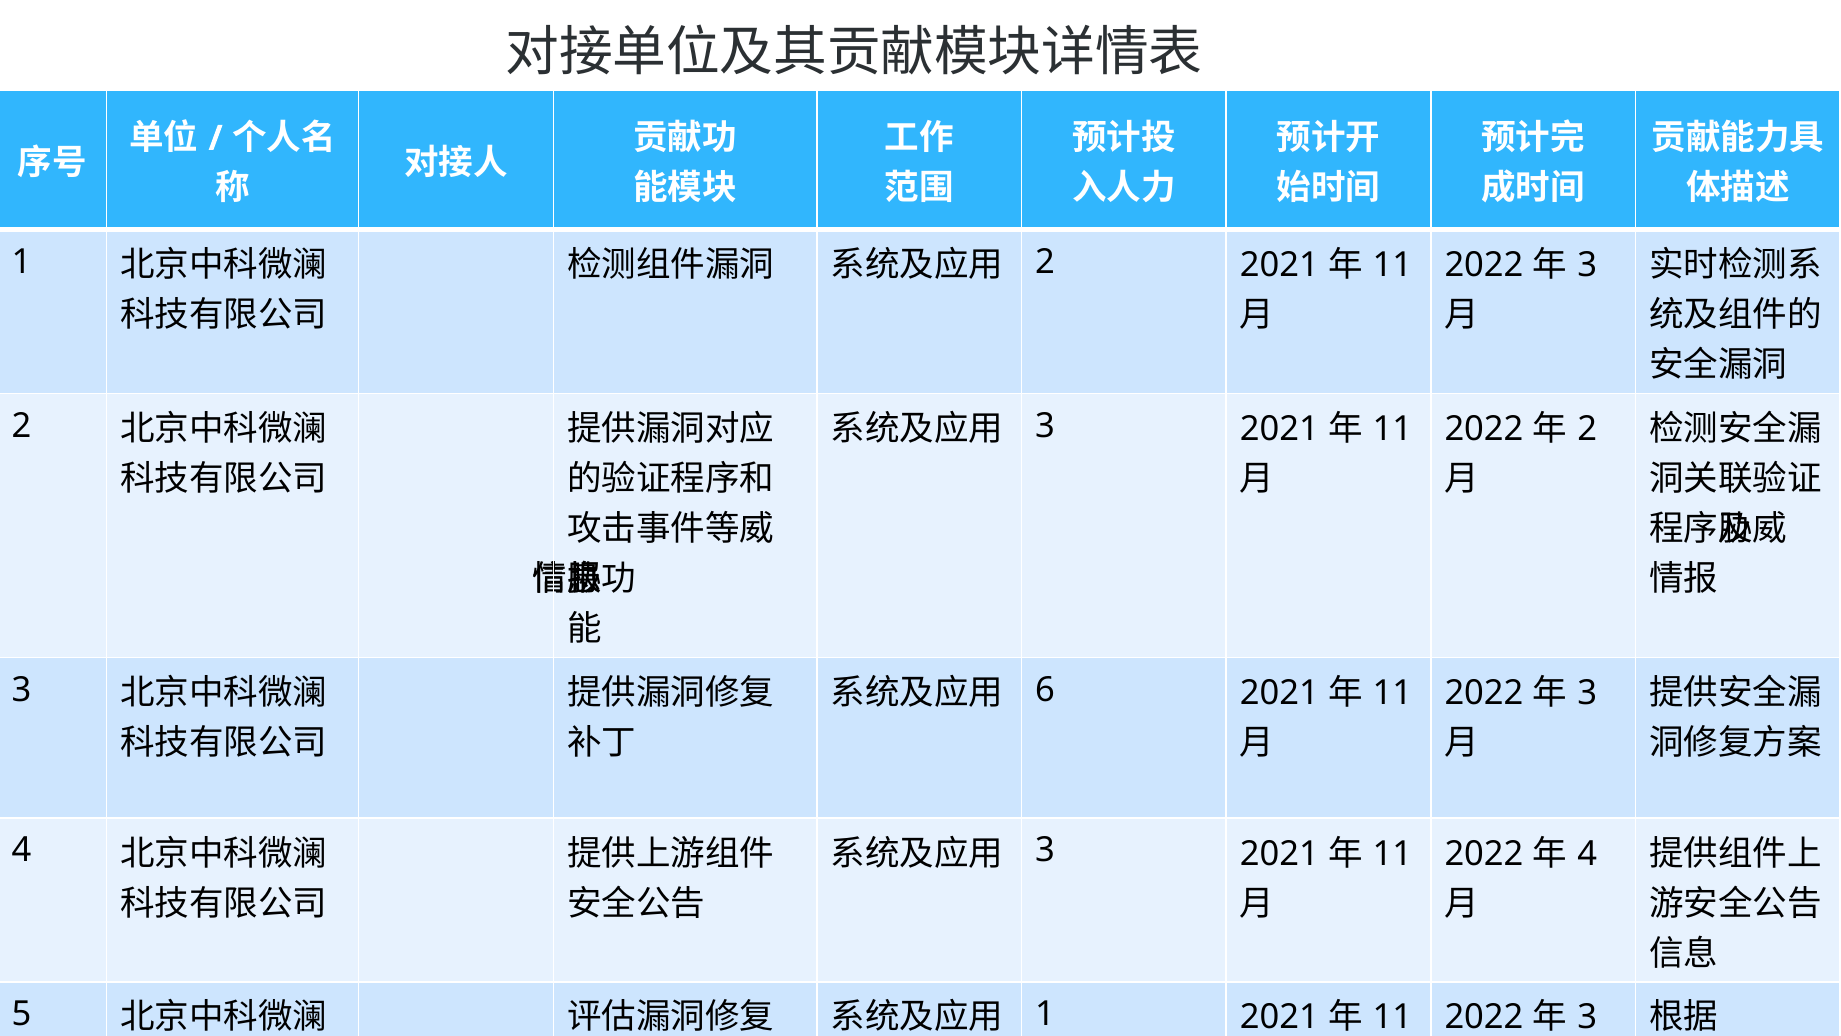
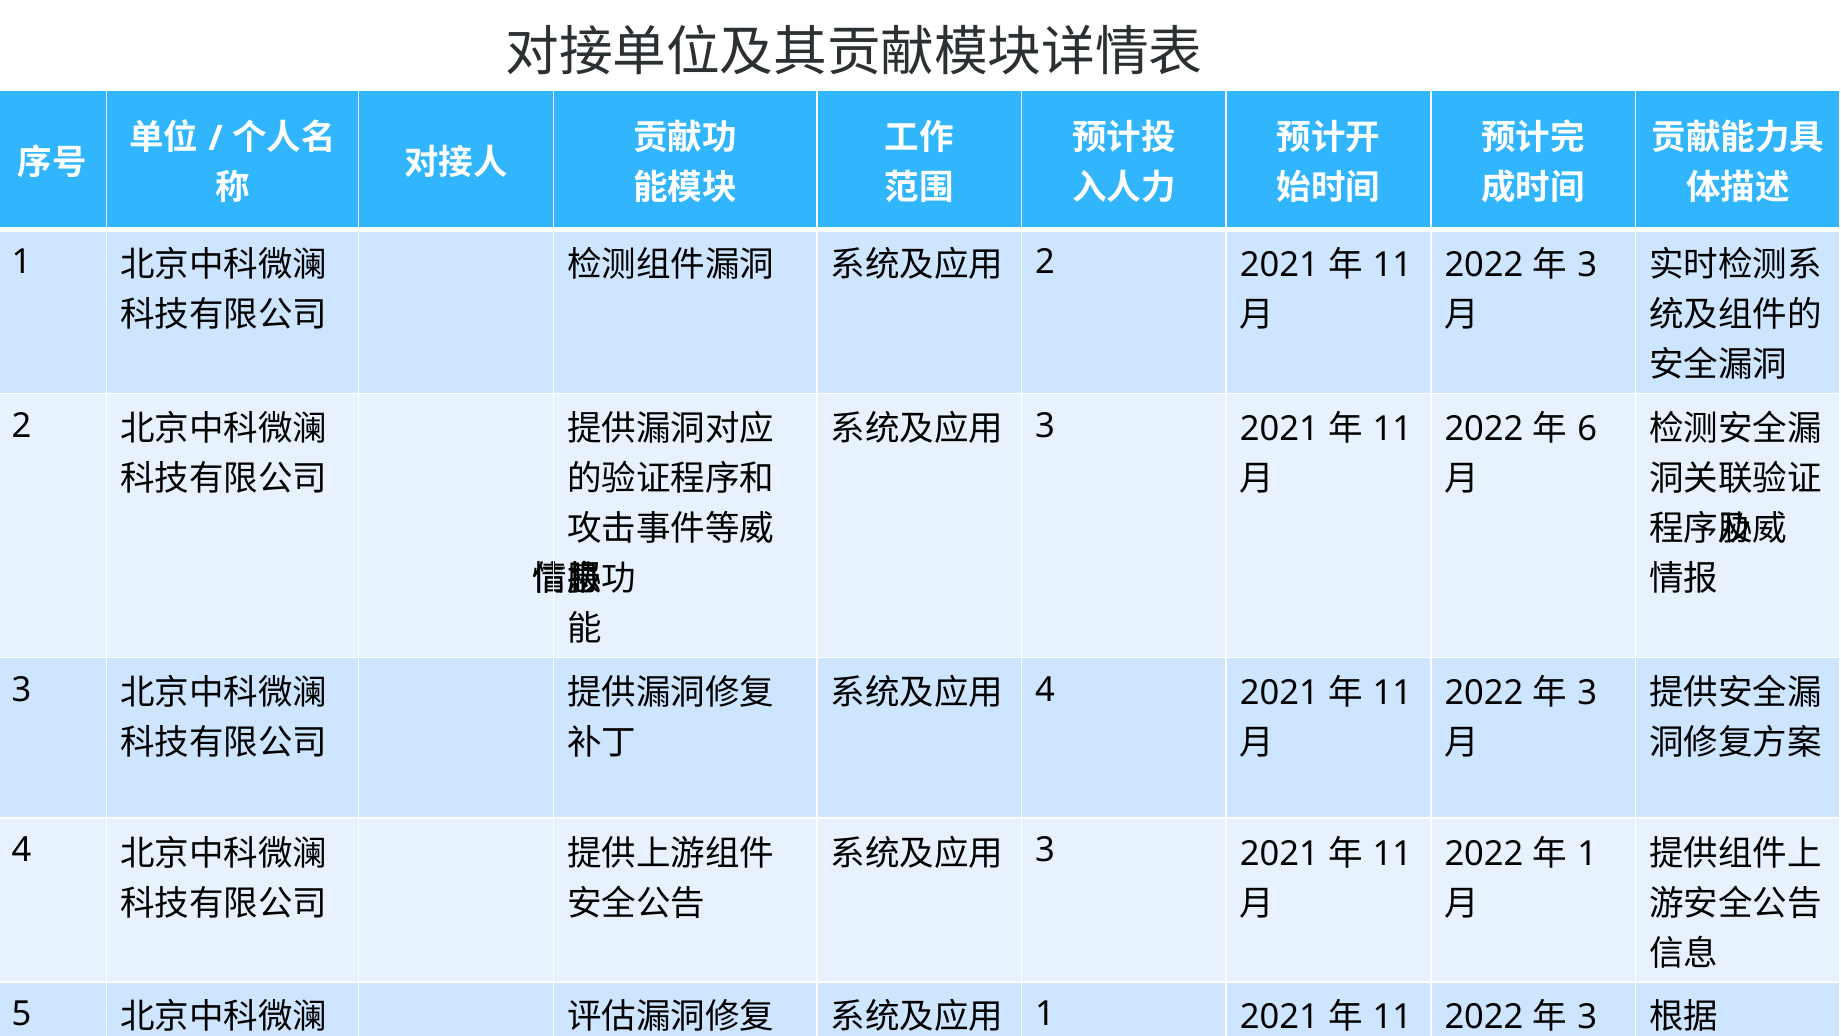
2: 2 -> 6 (1587, 429)
6: 6 -> 4 (1045, 689)
4: 4 -> 1 (1587, 853)
